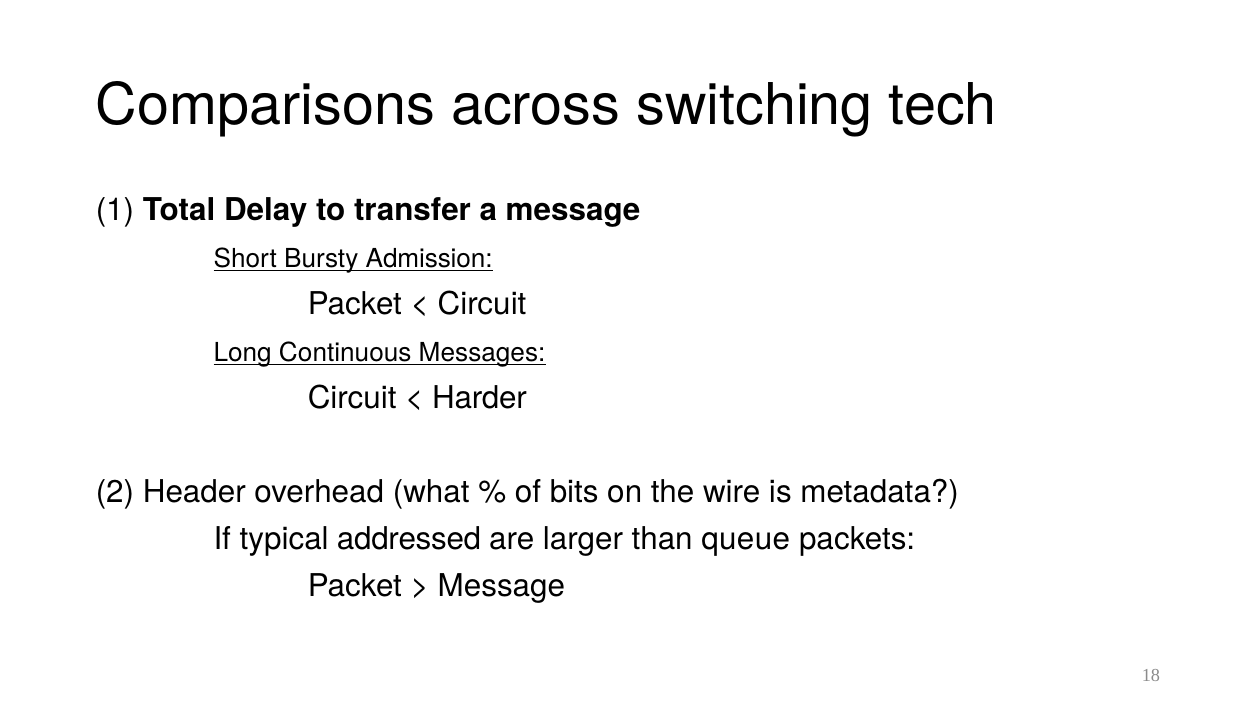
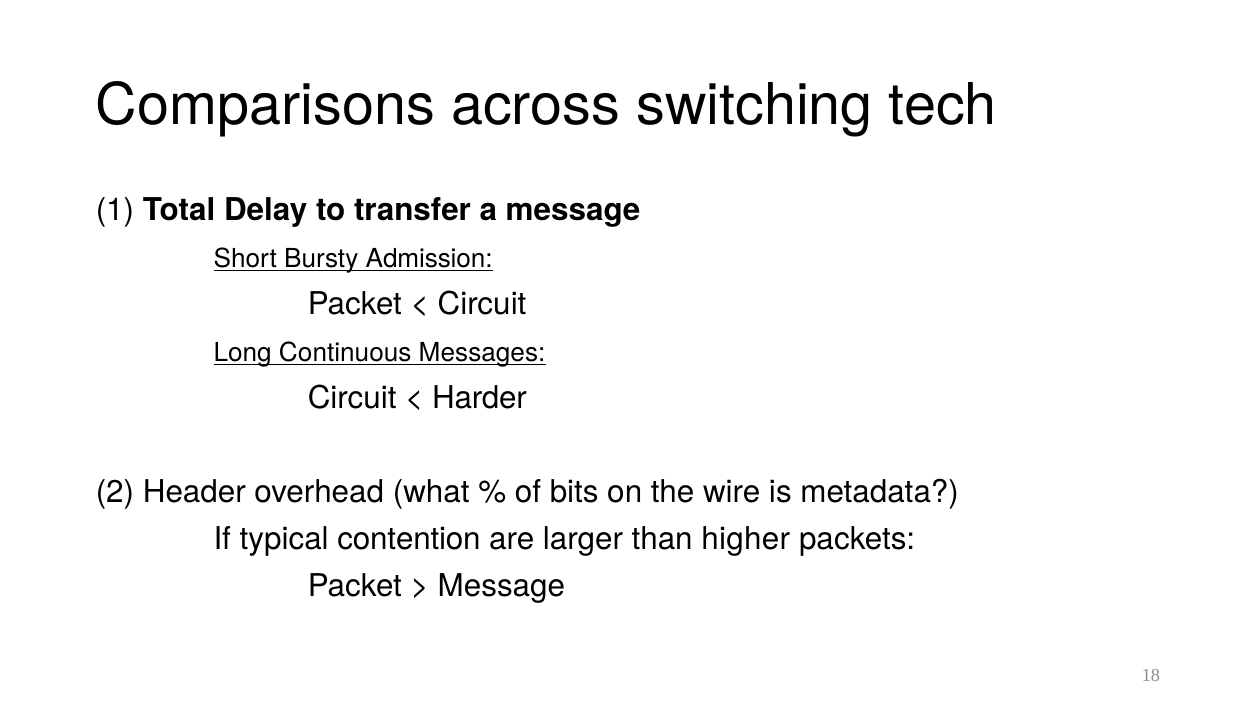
addressed: addressed -> contention (409, 539)
queue: queue -> higher (746, 539)
